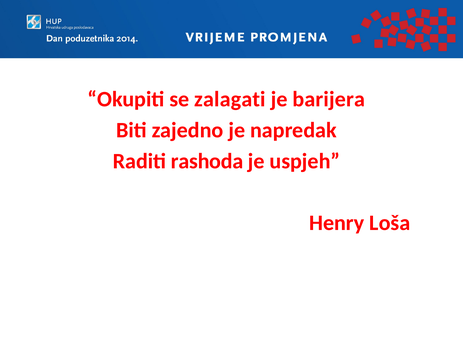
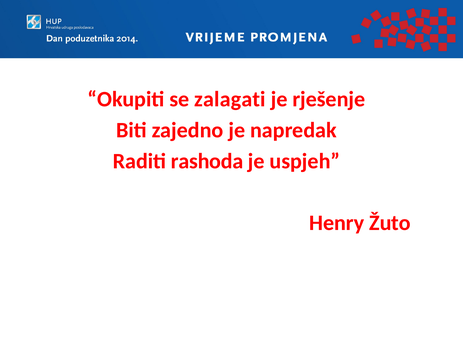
barijera: barijera -> rješenje (329, 99)
Loša: Loša -> Žuto (390, 223)
